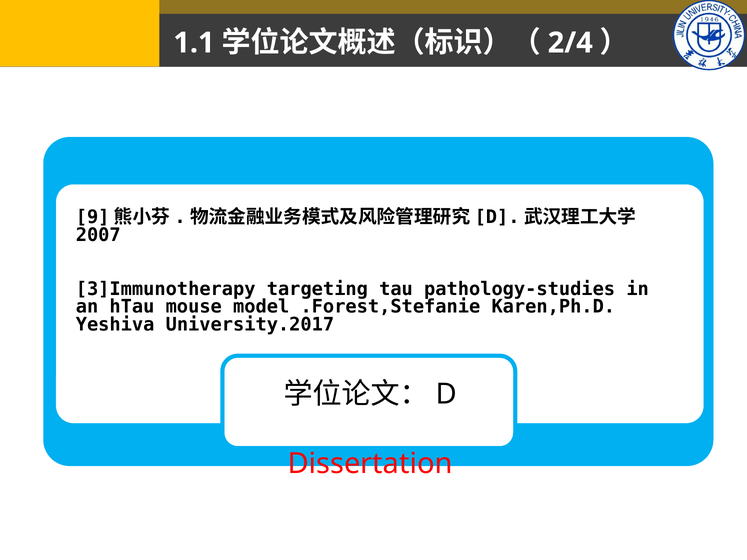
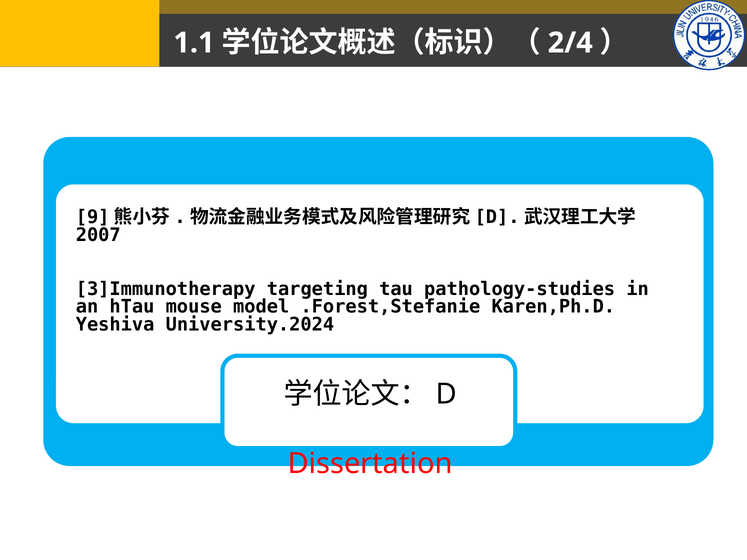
University.2017: University.2017 -> University.2024 (250, 325)
